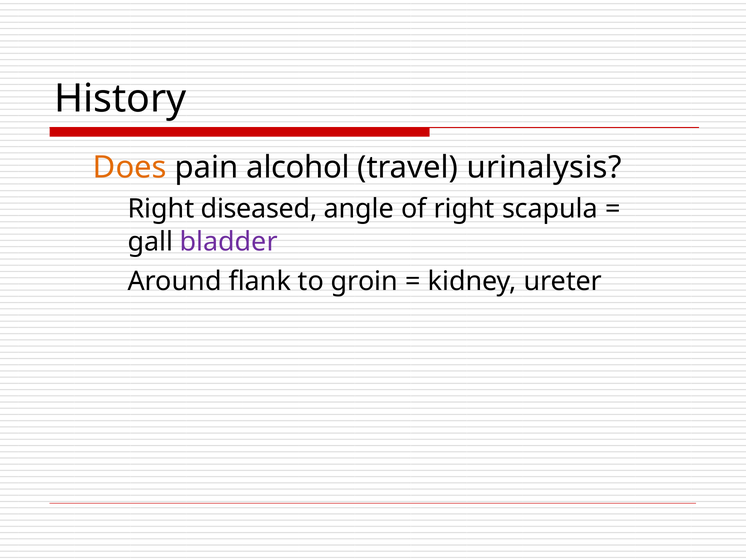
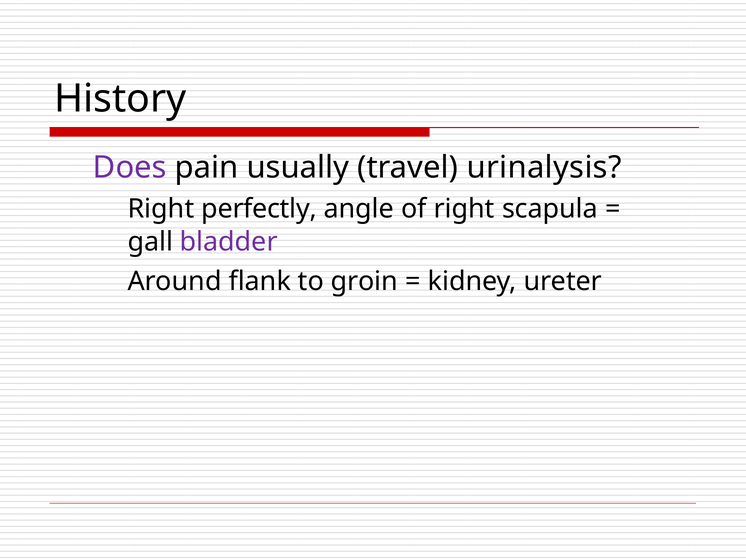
Does colour: orange -> purple (130, 168)
alcohol: alcohol -> usually (298, 168)
diseased: diseased -> perfectly (259, 209)
